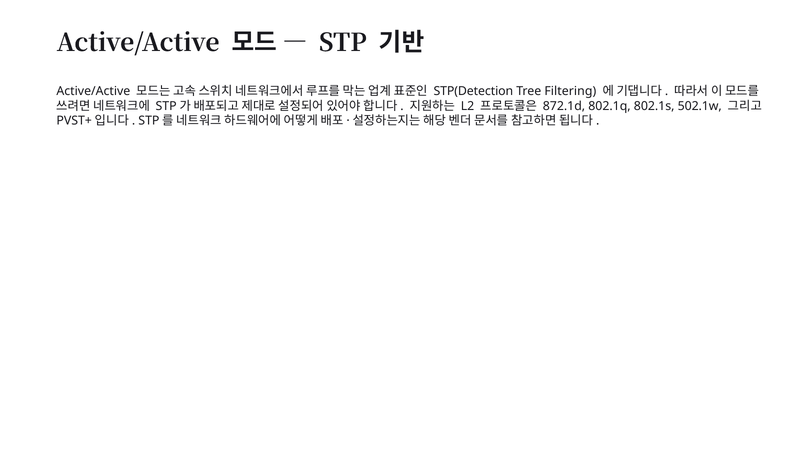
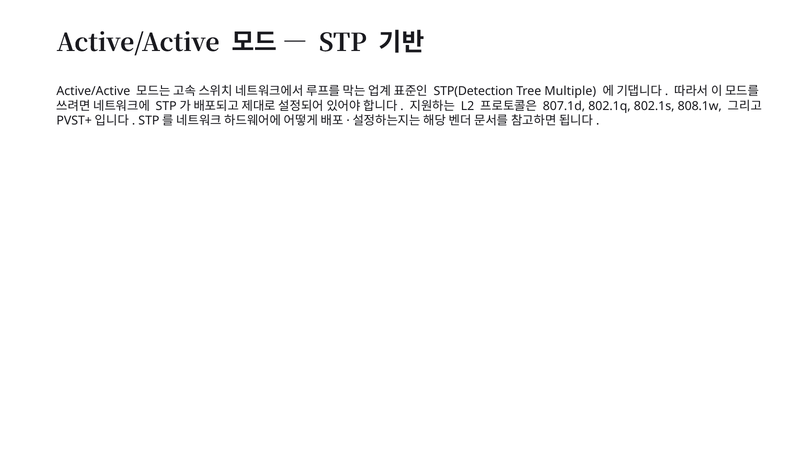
Filtering: Filtering -> Multiple (570, 91)
872.1d: 872.1d -> 807.1d (564, 106)
502.1w: 502.1w -> 808.1w (700, 106)
